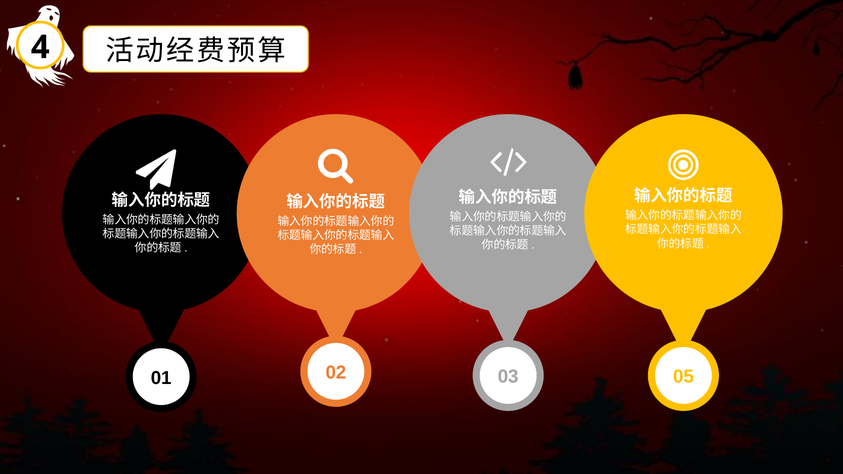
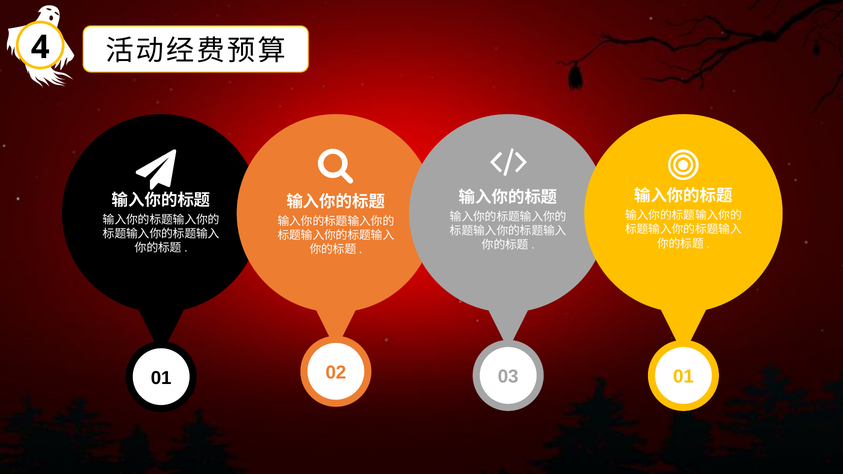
02 05: 05 -> 01 (683, 377)
